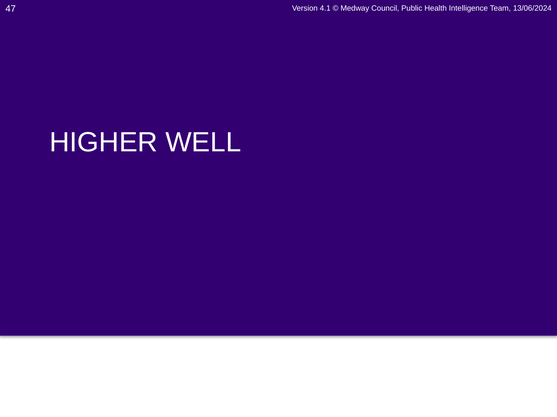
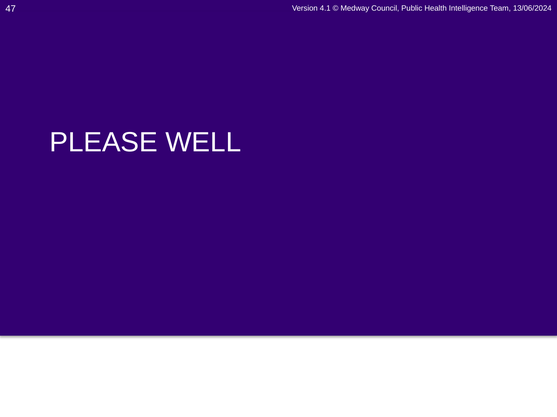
HIGHER: HIGHER -> PLEASE (104, 143)
